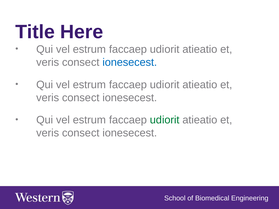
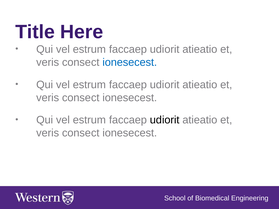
udiorit colour: green -> black (165, 120)
